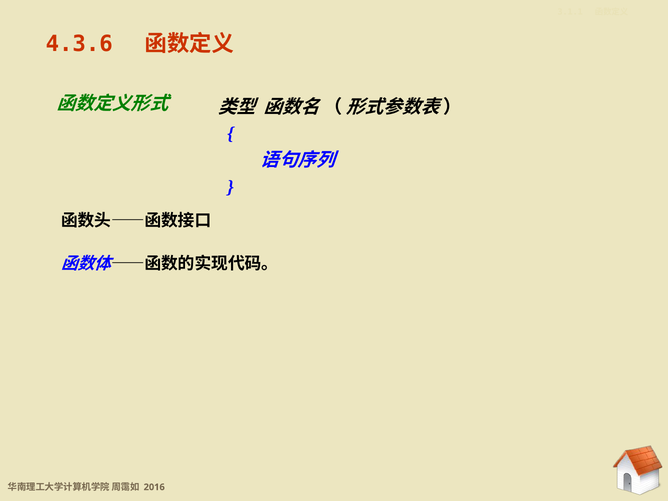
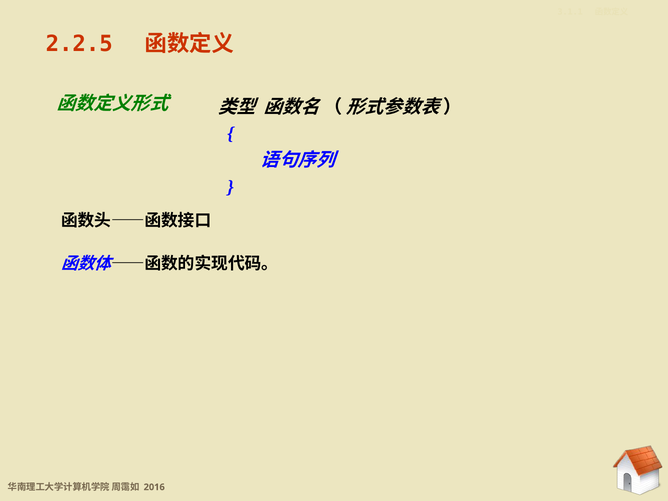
4.3.6: 4.3.6 -> 2.2.5 (79, 44)
